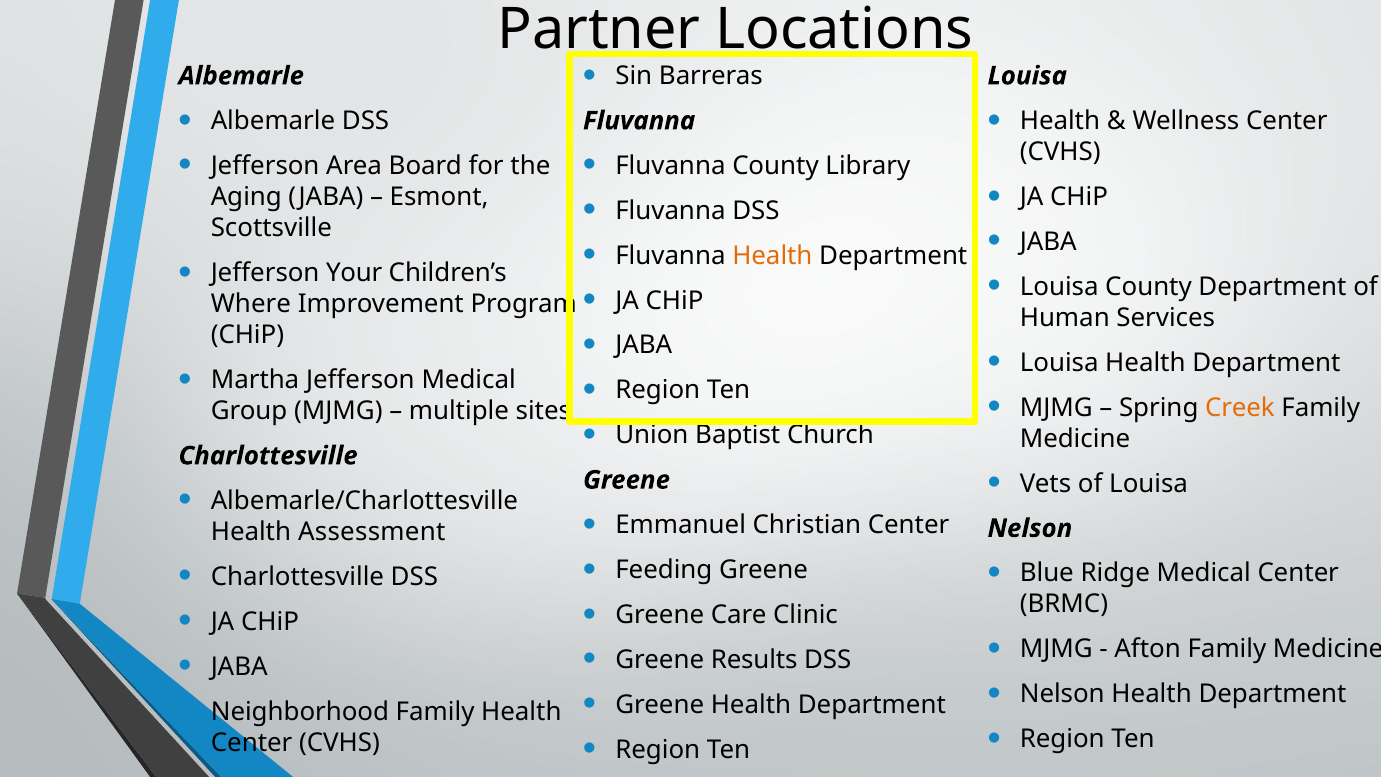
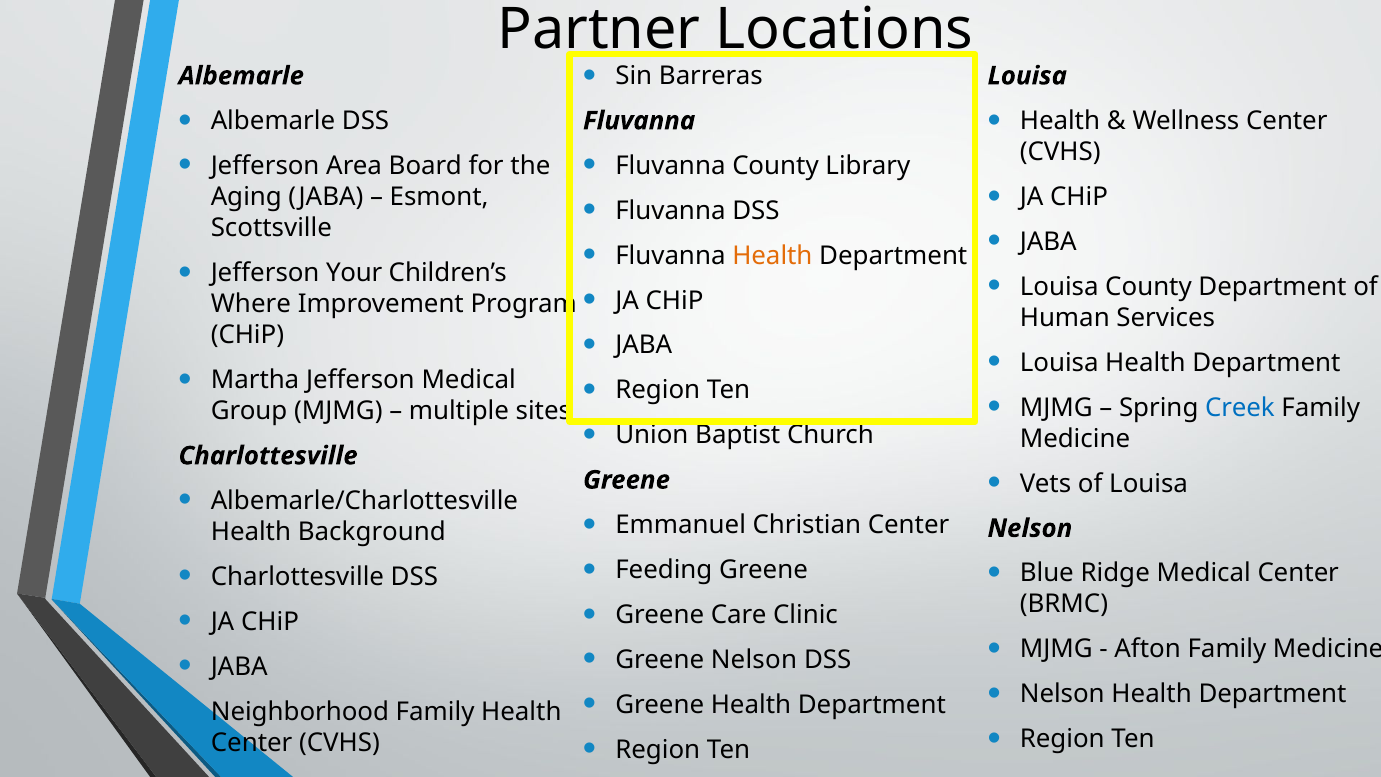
Creek colour: orange -> blue (1240, 407)
Assessment: Assessment -> Background (372, 532)
Greene Results: Results -> Nelson (754, 660)
